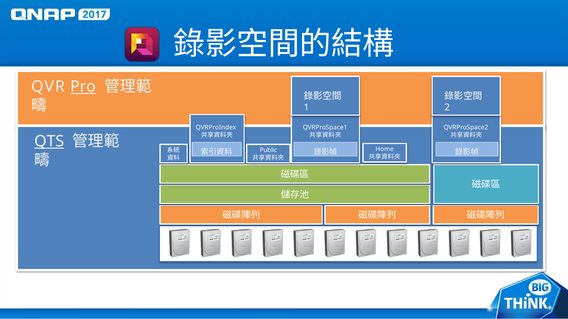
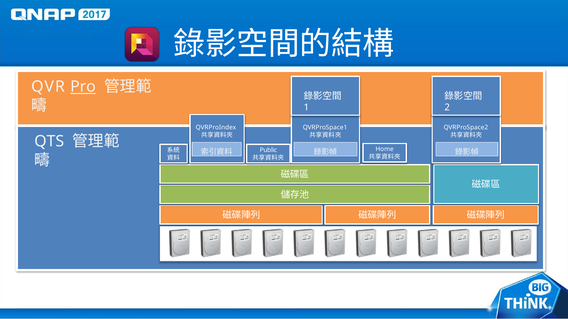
QTS underline: present -> none (49, 142)
